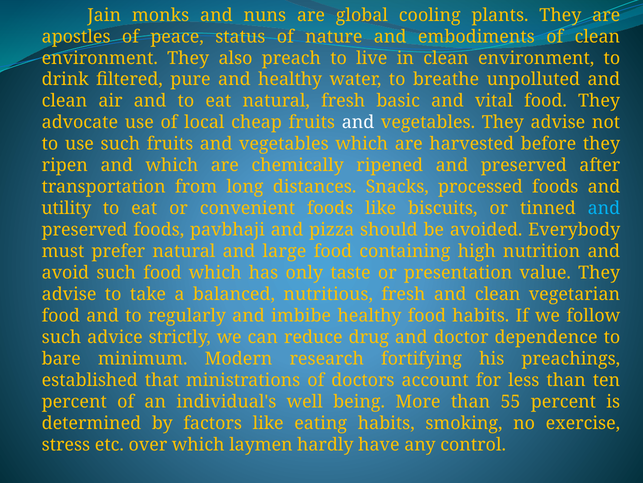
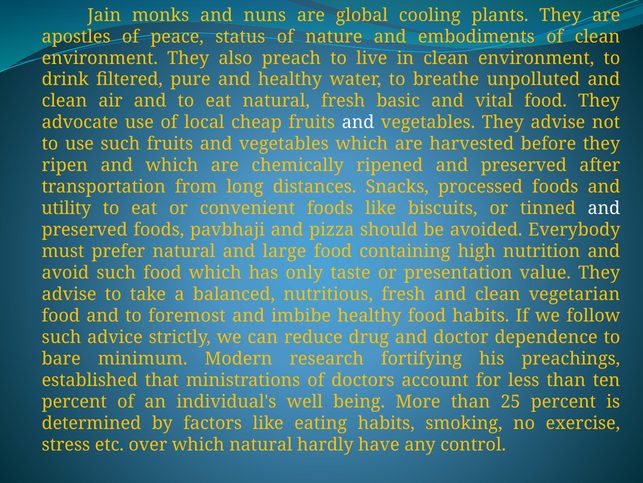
and colour: light blue -> white (604, 208)
regularly: regularly -> foremost (187, 315)
55: 55 -> 25 (510, 401)
which laymen: laymen -> natural (261, 444)
